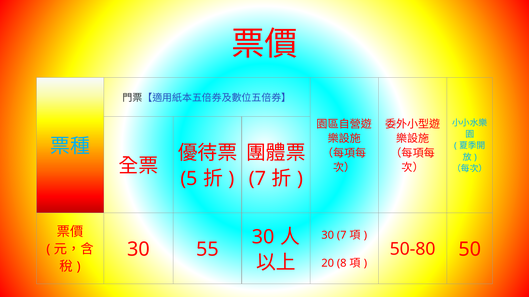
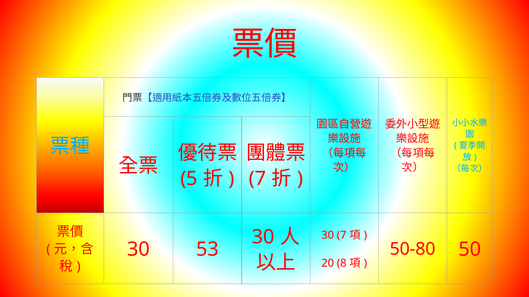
55: 55 -> 53 (207, 250)
